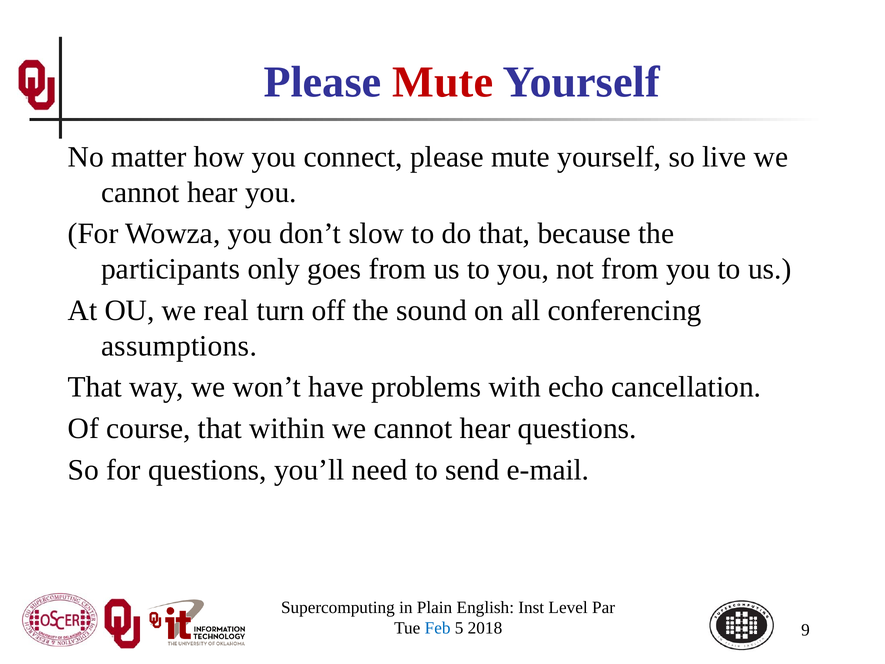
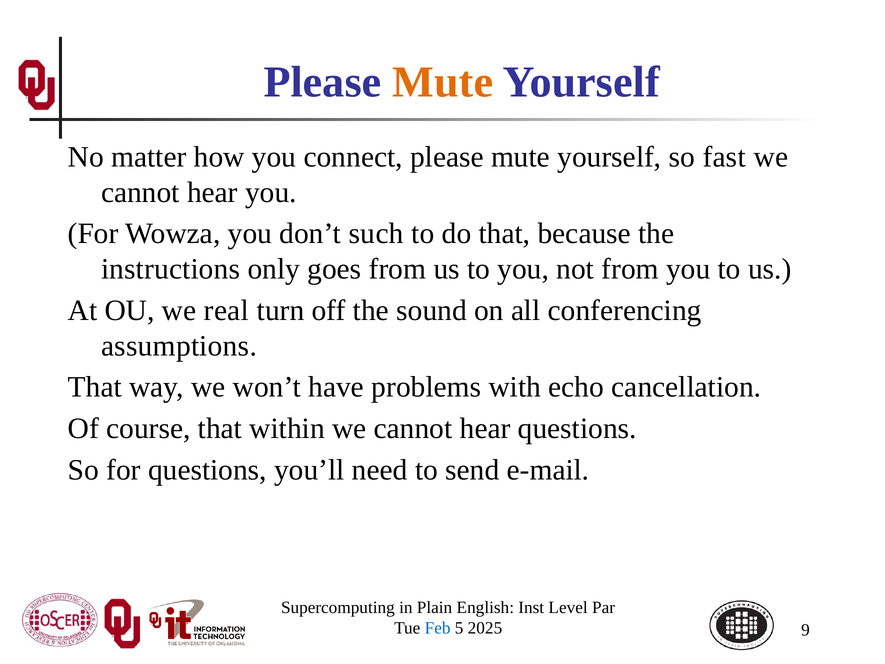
Mute colour: red -> orange (443, 82)
live: live -> fast (724, 157)
slow: slow -> such (376, 234)
participants: participants -> instructions (171, 269)
2018: 2018 -> 2025 (485, 628)
